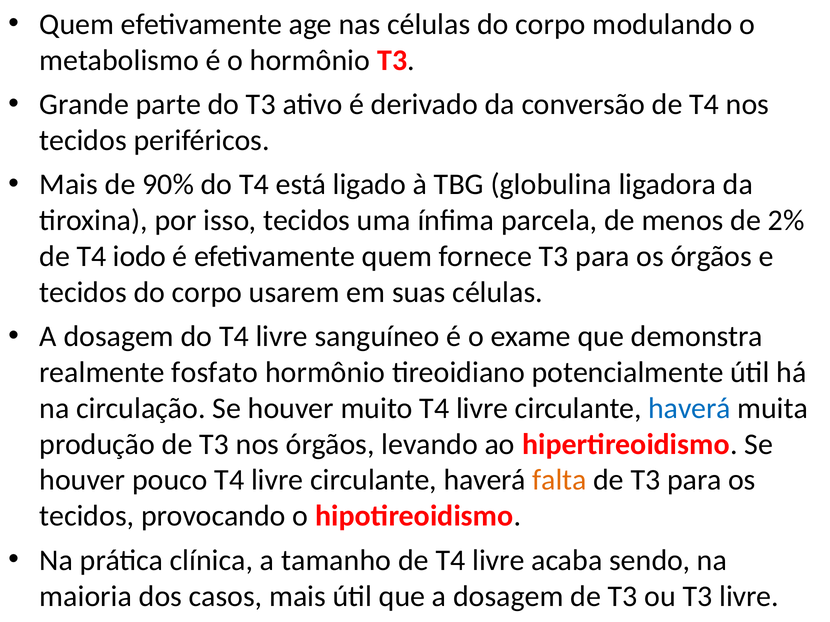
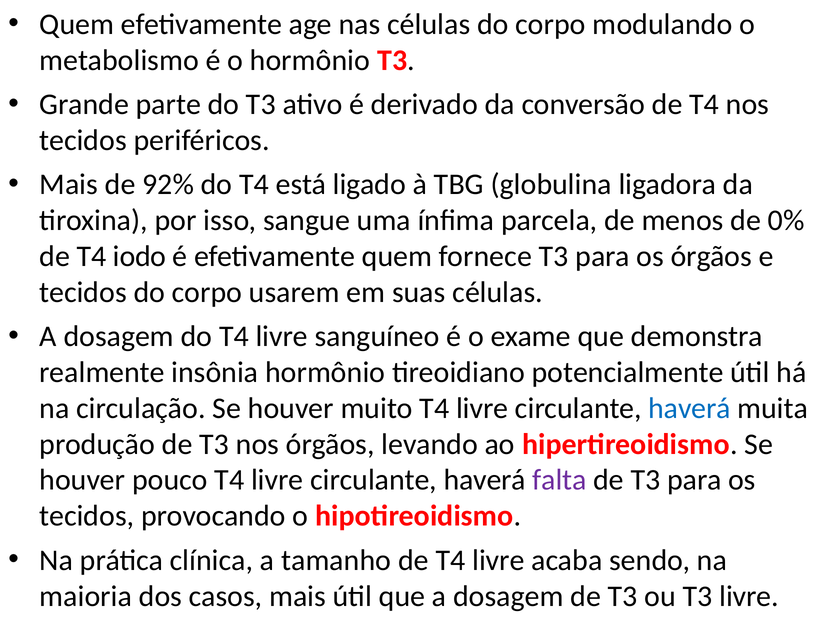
90%: 90% -> 92% (168, 185)
isso tecidos: tecidos -> sangue (307, 221)
2%: 2% -> 0% (786, 221)
fosfato: fosfato -> insônia (215, 373)
falta colour: orange -> purple (559, 480)
